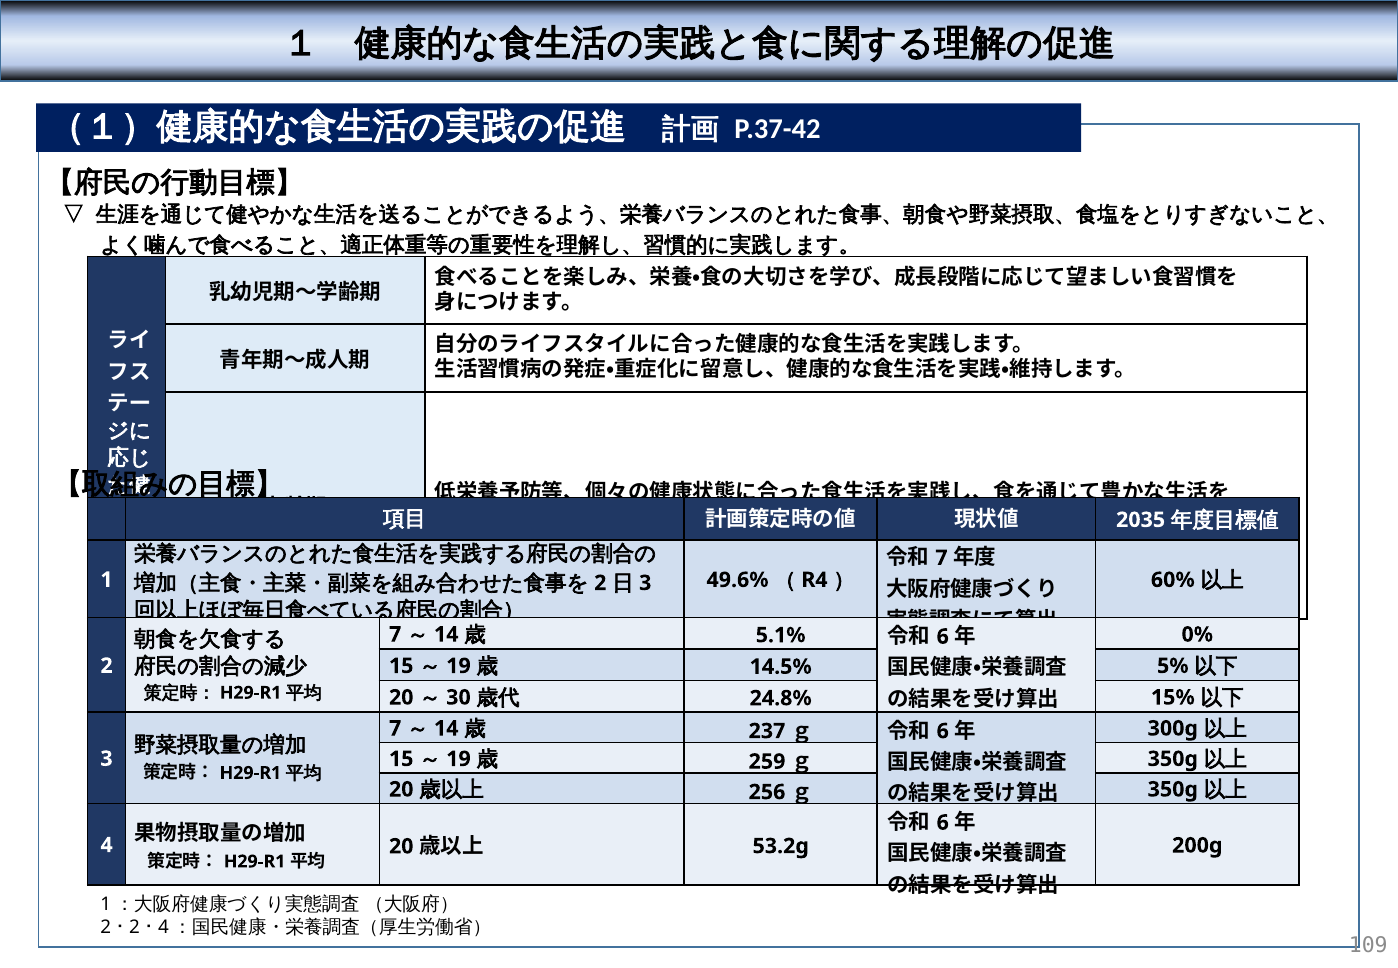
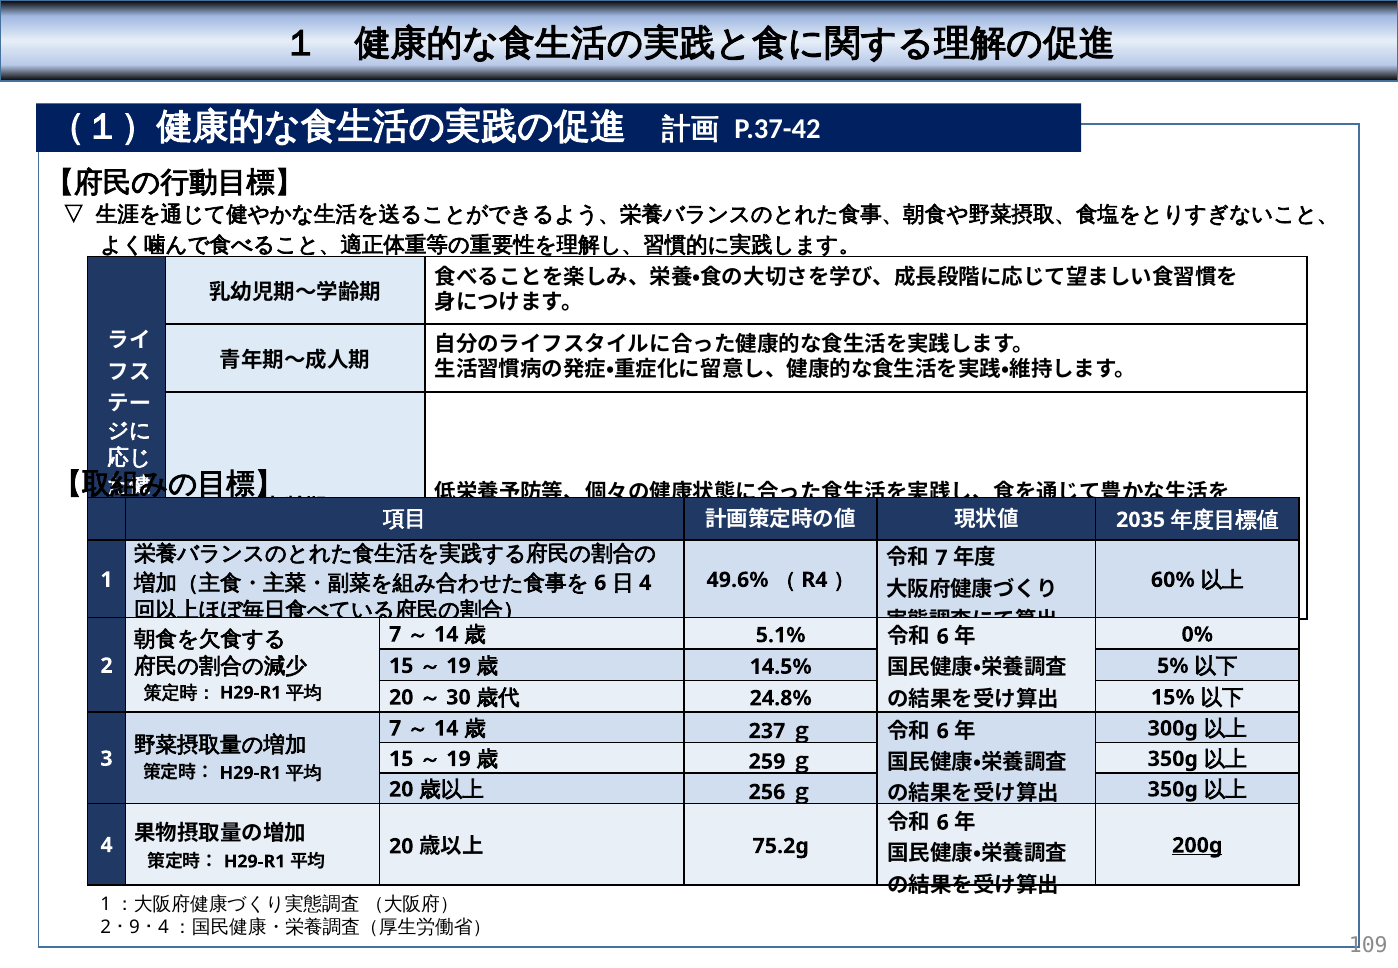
2: 2 -> 6 (600, 583)
3: 3 -> 4 (645, 583)
200g underline: none -> present (1197, 845)
53.2g: 53.2g -> 75.2g (781, 846)
2: 2 -> 9 (135, 927)
